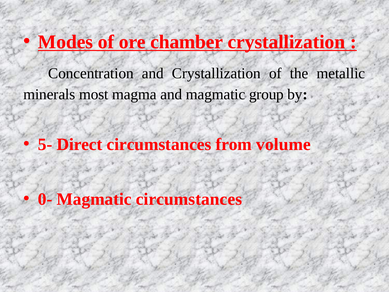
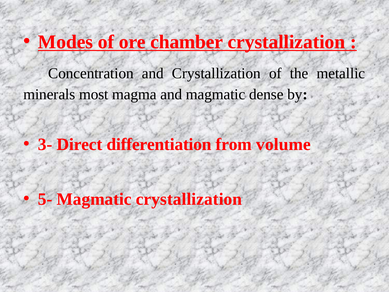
group: group -> dense (266, 94)
5-: 5- -> 3- (45, 144)
Direct circumstances: circumstances -> differentiation (159, 144)
0-: 0- -> 5- (45, 199)
Magmatic circumstances: circumstances -> crystallization (189, 199)
